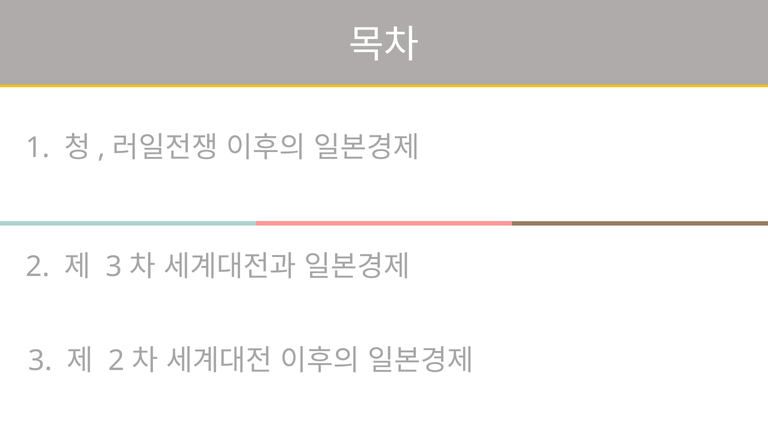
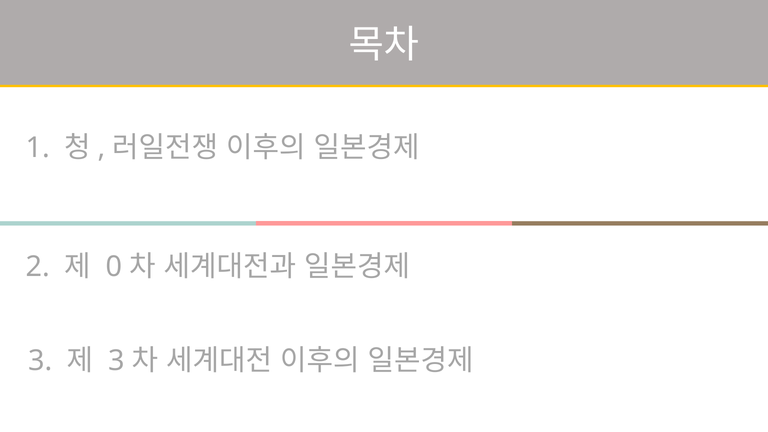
3: 3 -> 0 (114, 267)
2: 2 -> 3 (117, 361)
